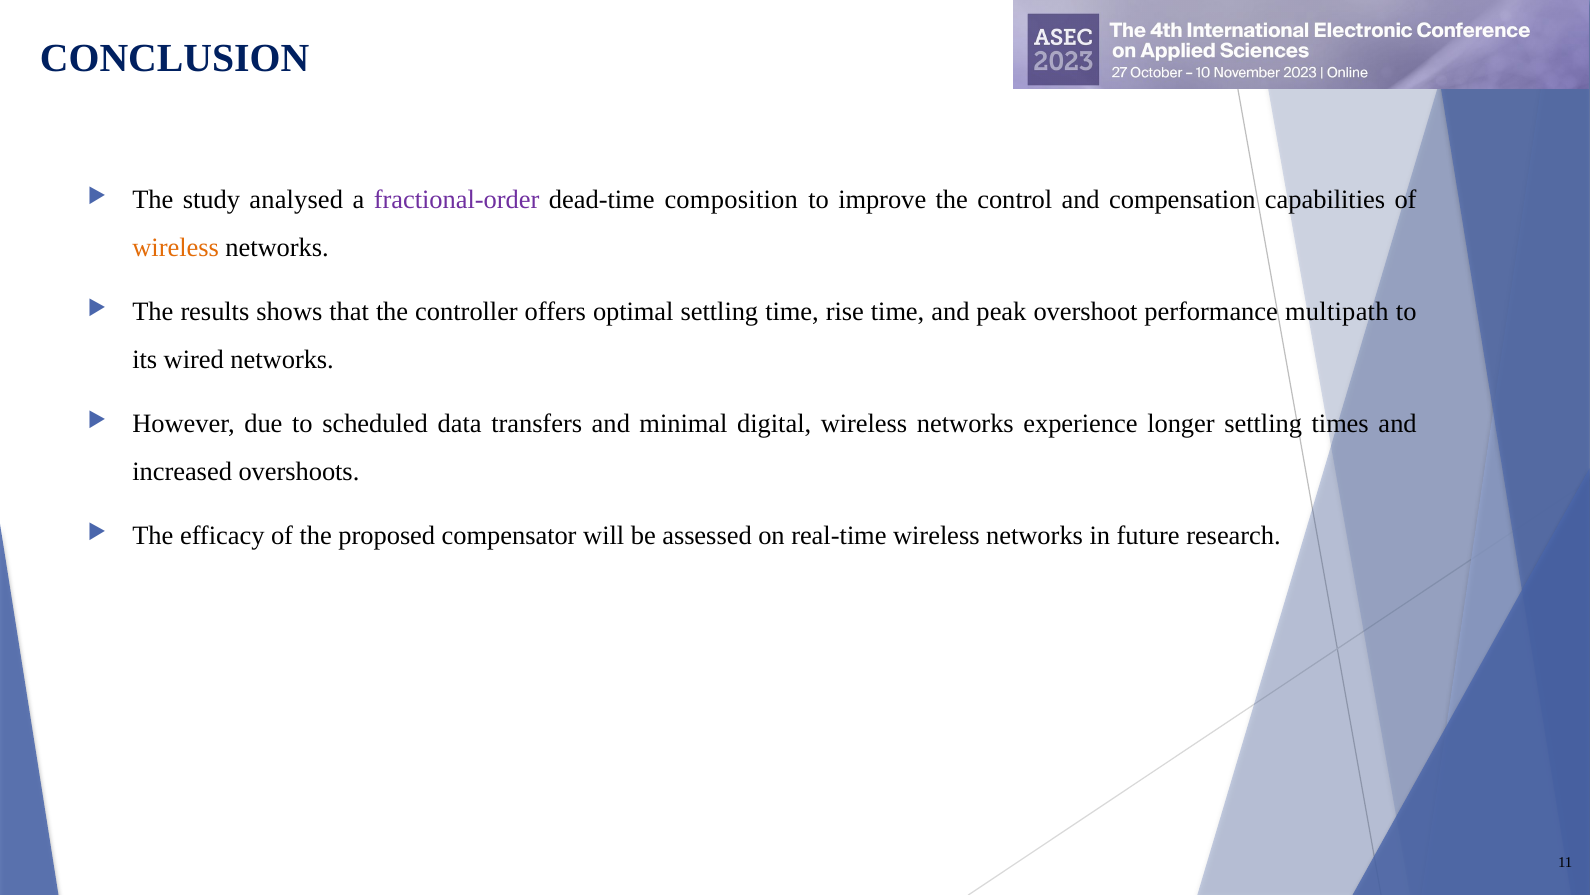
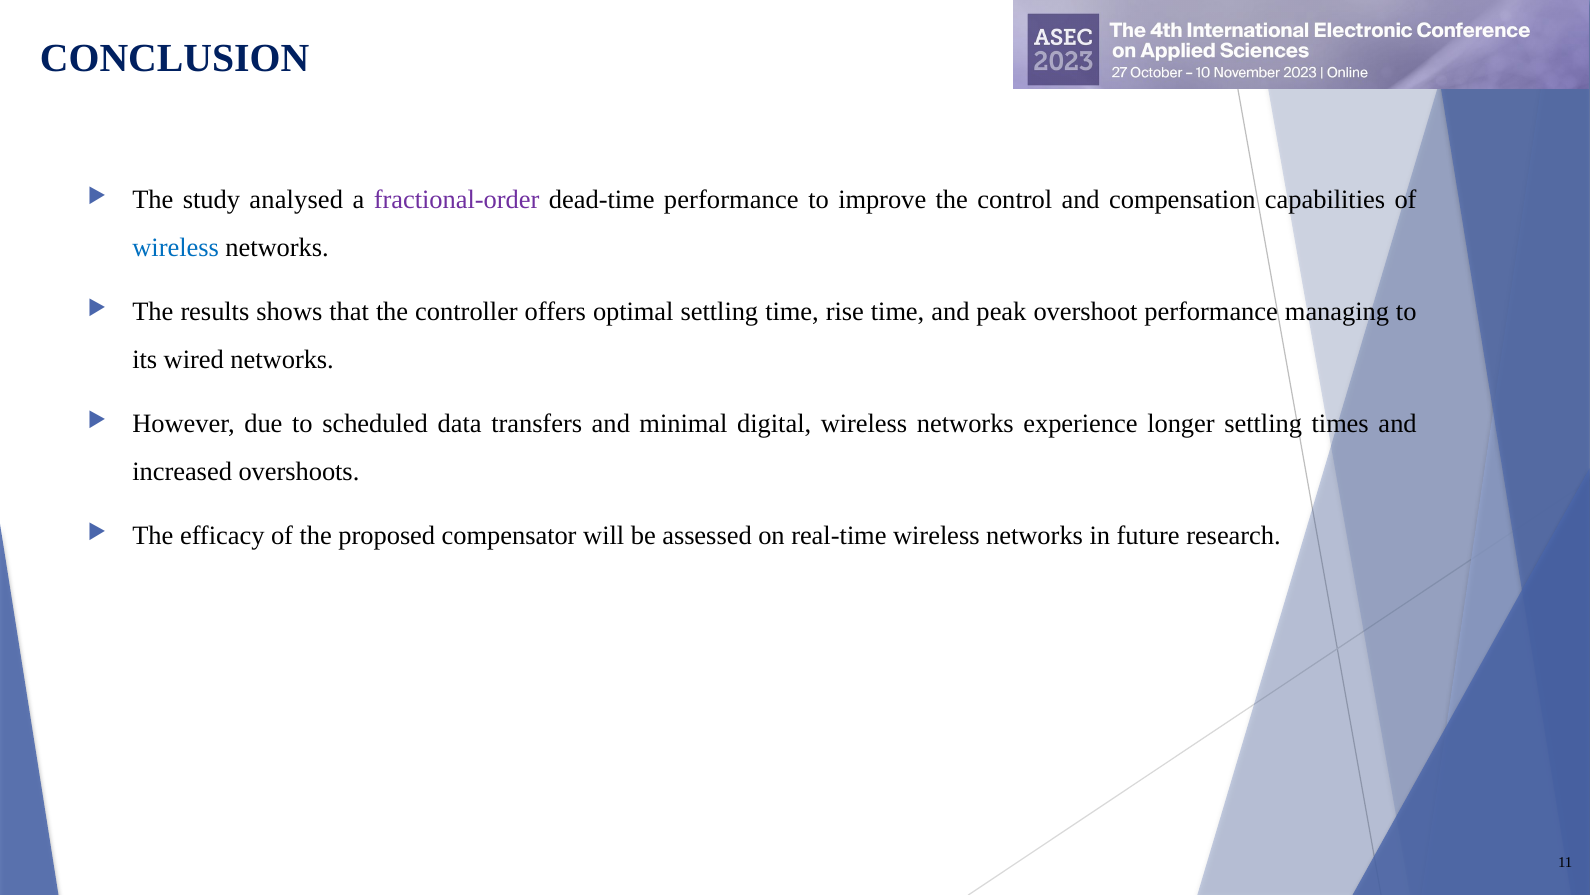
dead-time composition: composition -> performance (731, 200)
wireless colour: orange -> blue (176, 248)
multipath: multipath -> managing (1337, 312)
